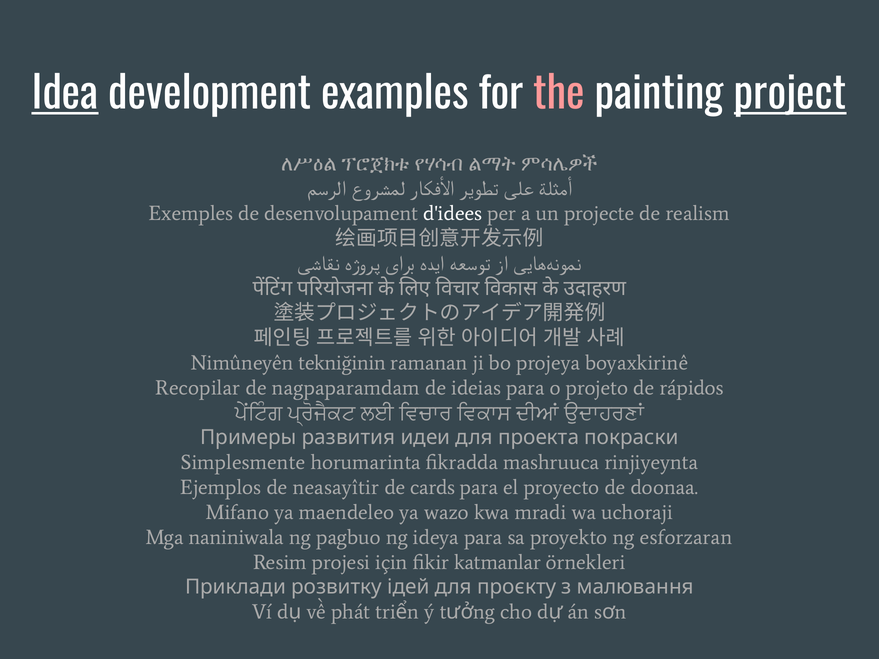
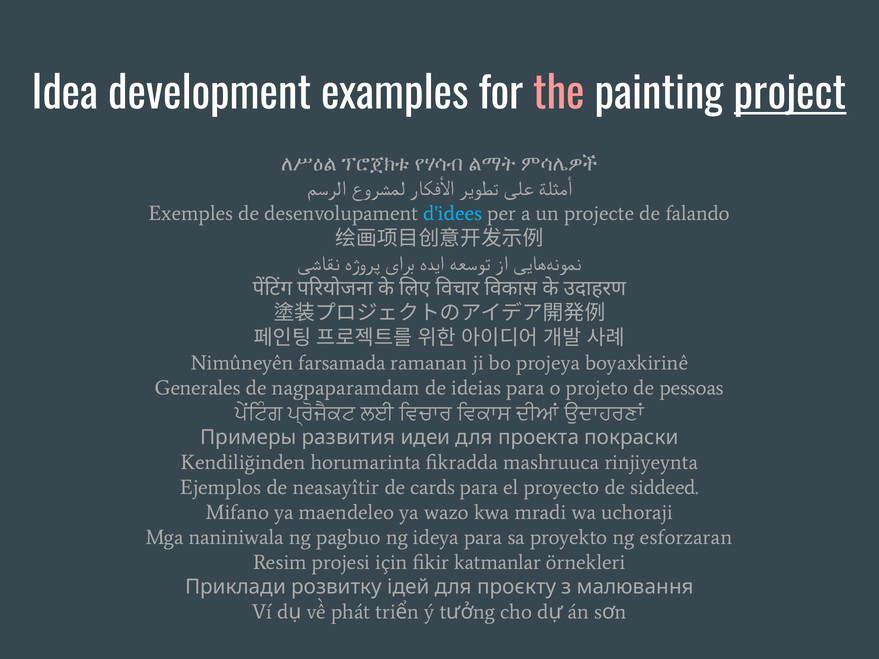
Idea underline: present -> none (65, 94)
d'idees colour: white -> light blue (453, 214)
realism: realism -> falando (698, 214)
tekniğinin: tekniğinin -> farsamada (342, 363)
Recopilar: Recopilar -> Generales (198, 388)
rápidos: rápidos -> pessoas (692, 388)
Simplesmente: Simplesmente -> Kendiliğinden (243, 463)
doonaa: doonaa -> siddeed (665, 488)
